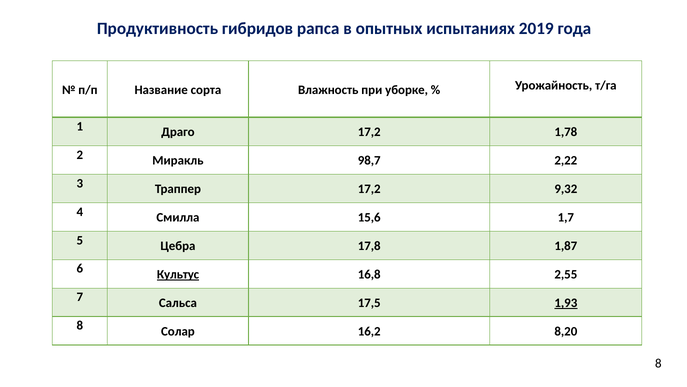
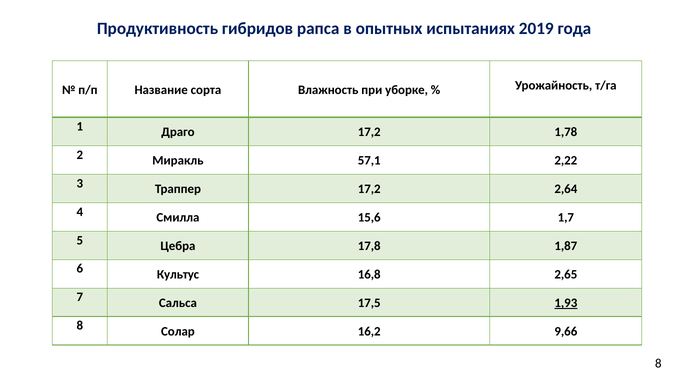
98,7: 98,7 -> 57,1 (369, 160)
9,32: 9,32 -> 2,64 (566, 189)
Культус underline: present -> none (178, 274)
2,55: 2,55 -> 2,65 (566, 274)
8,20: 8,20 -> 9,66 (566, 331)
